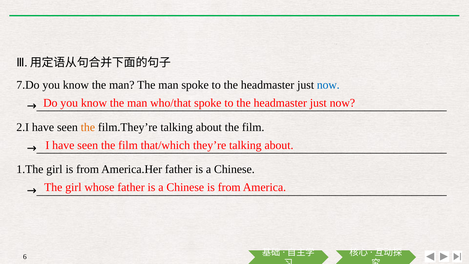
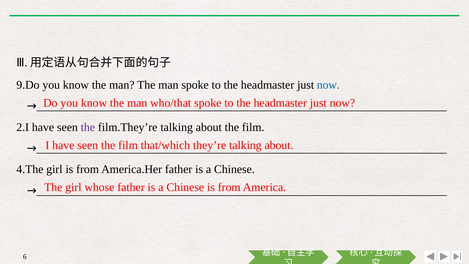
7.Do: 7.Do -> 9.Do (28, 85)
the colour: orange -> purple (88, 127)
1.The: 1.The -> 4.The (30, 169)
